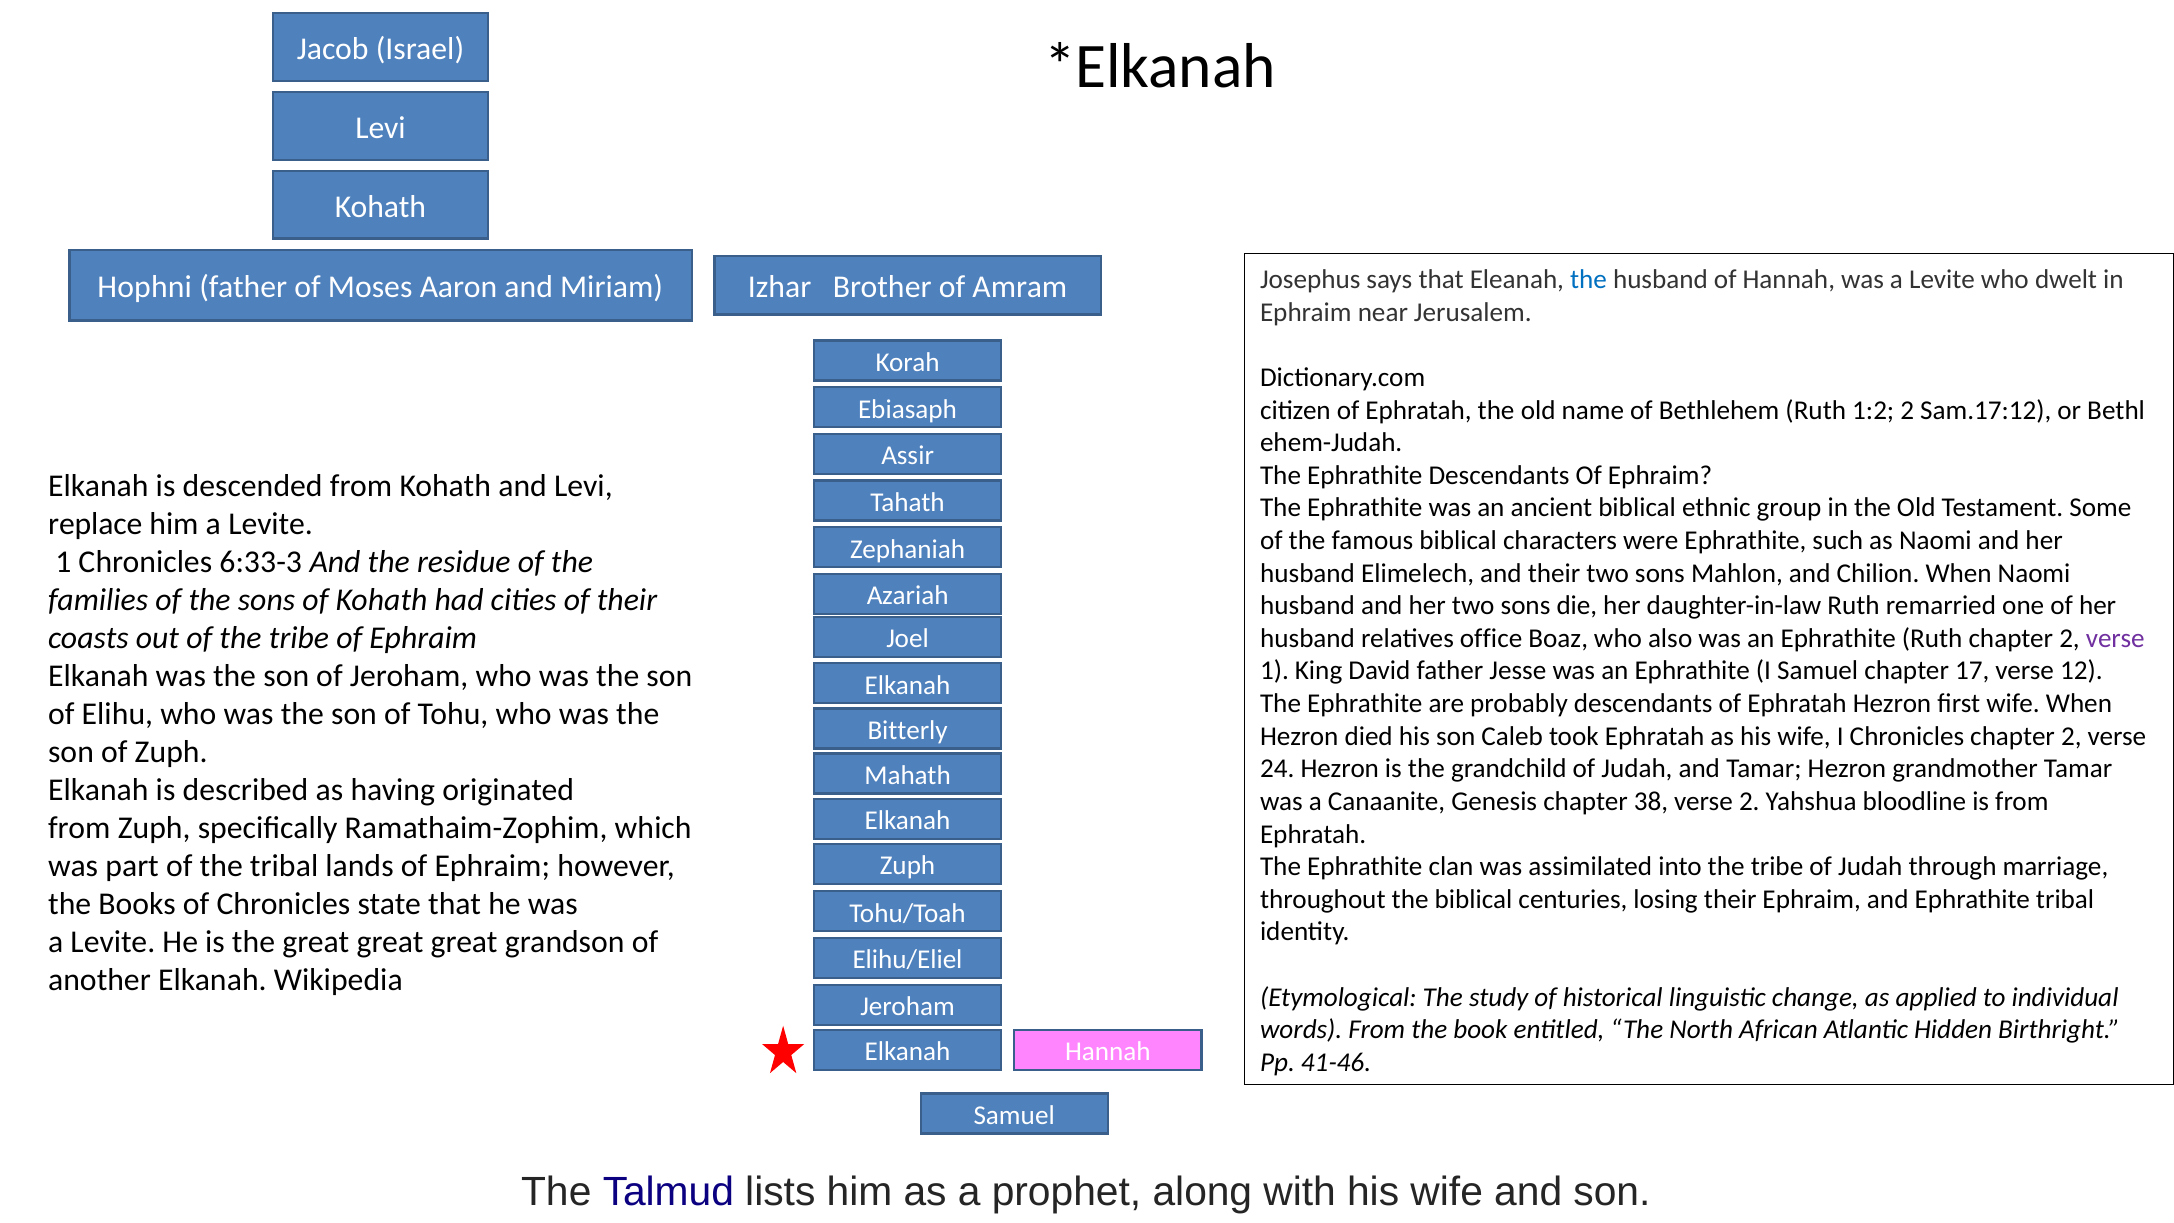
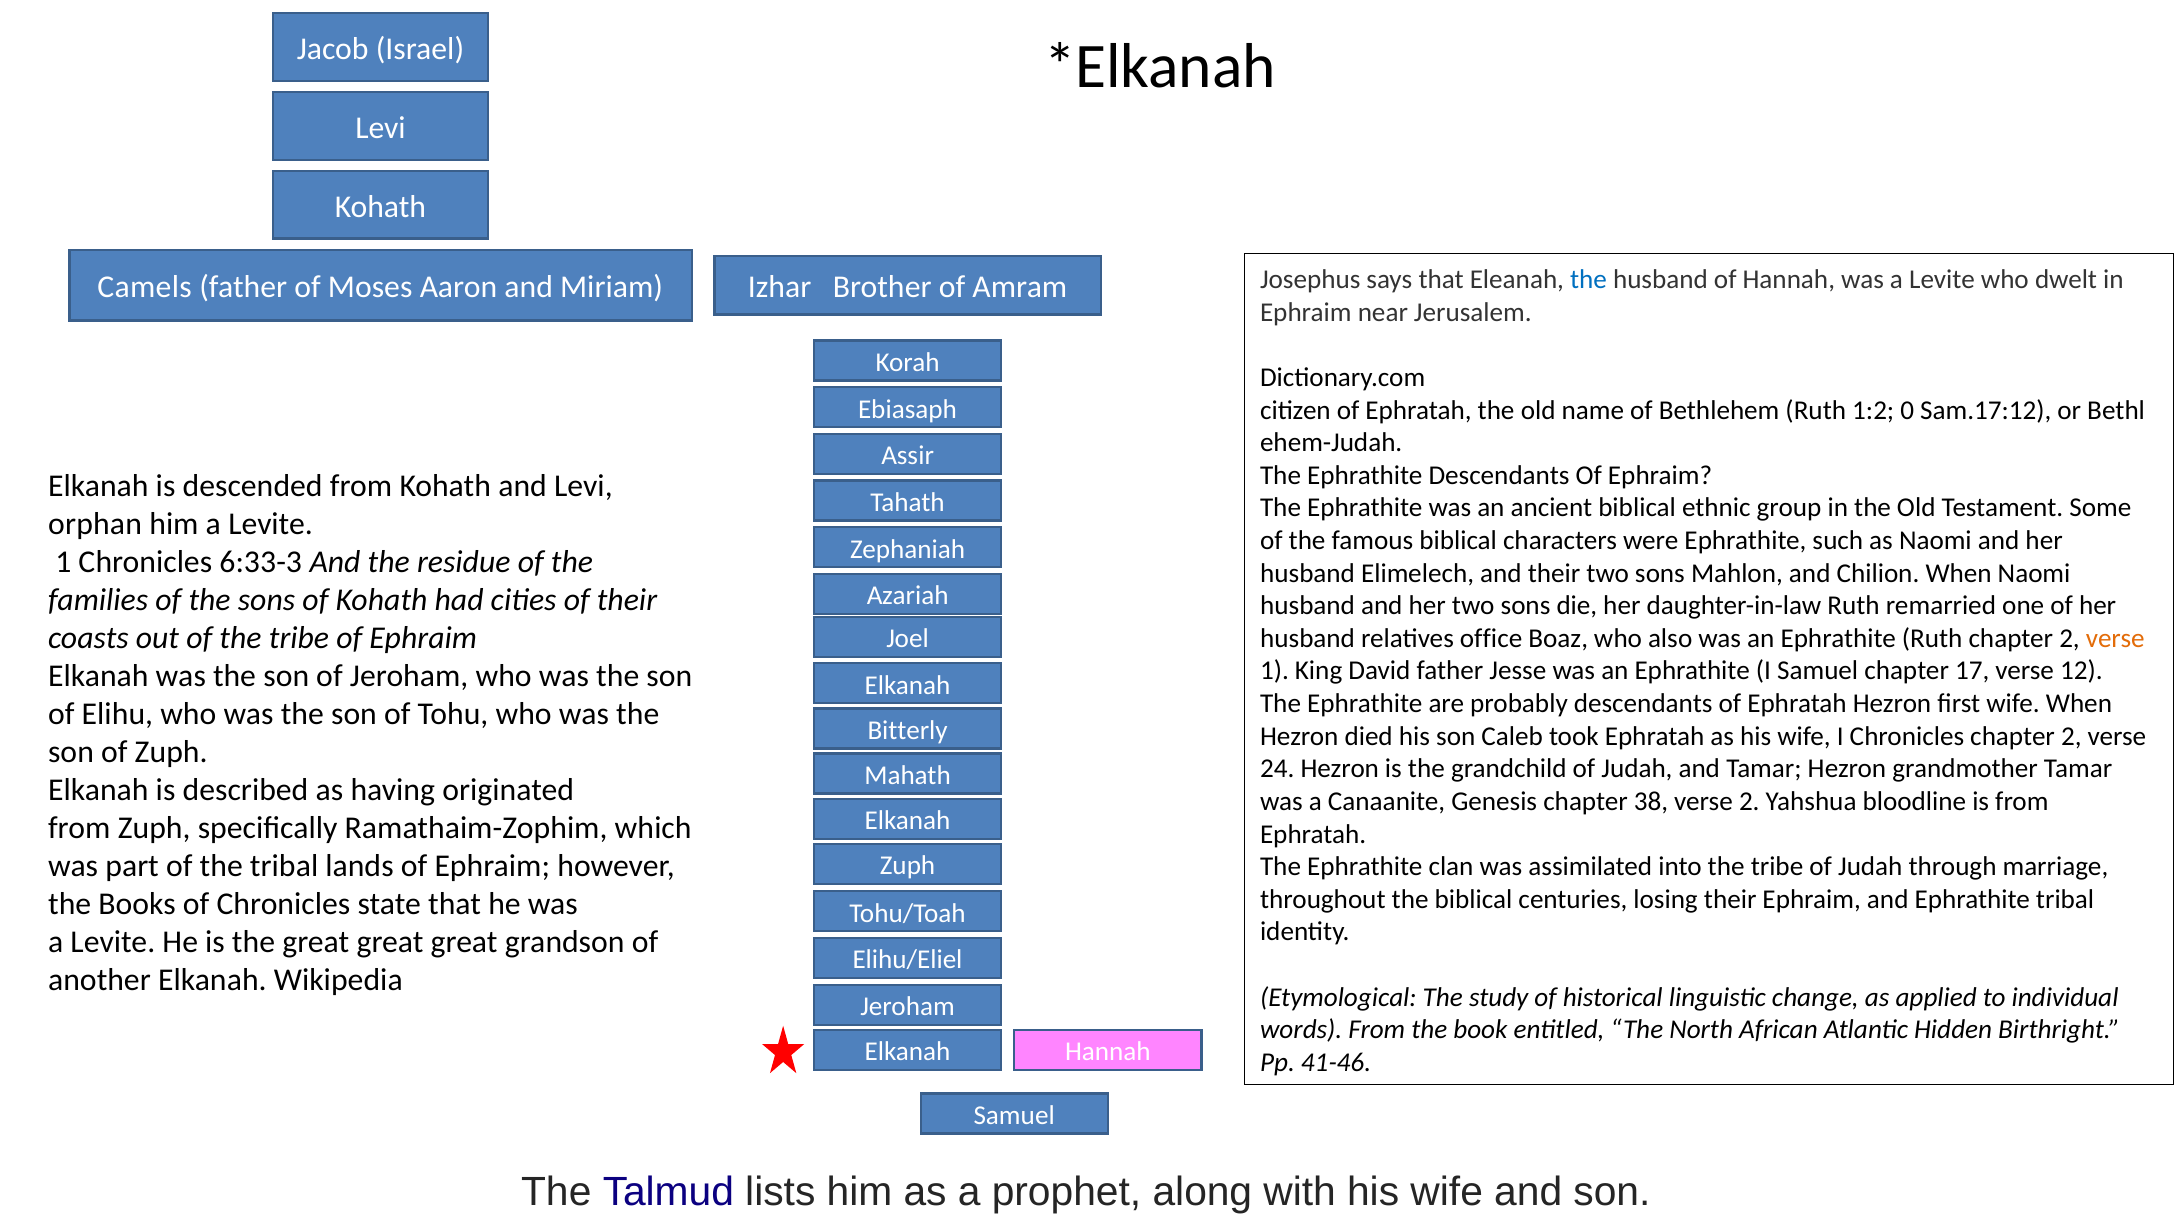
Hophni: Hophni -> Camels (145, 287)
1:2 2: 2 -> 0 (1907, 410)
replace: replace -> orphan (95, 524)
verse colour: purple -> orange (2115, 638)
